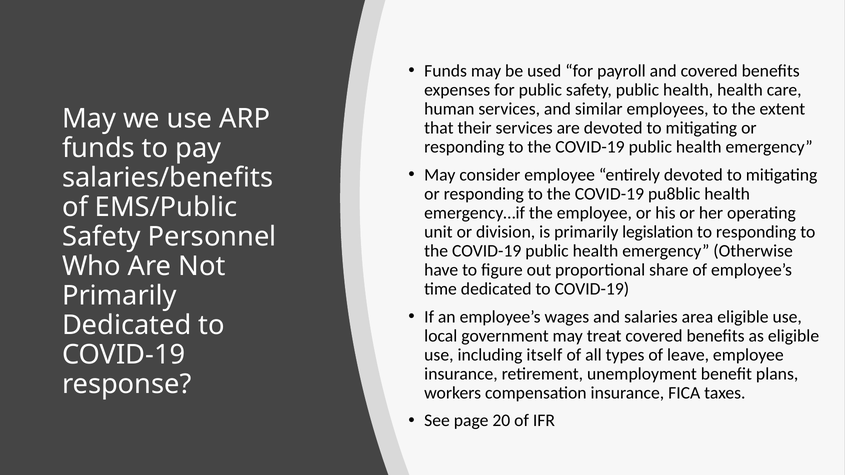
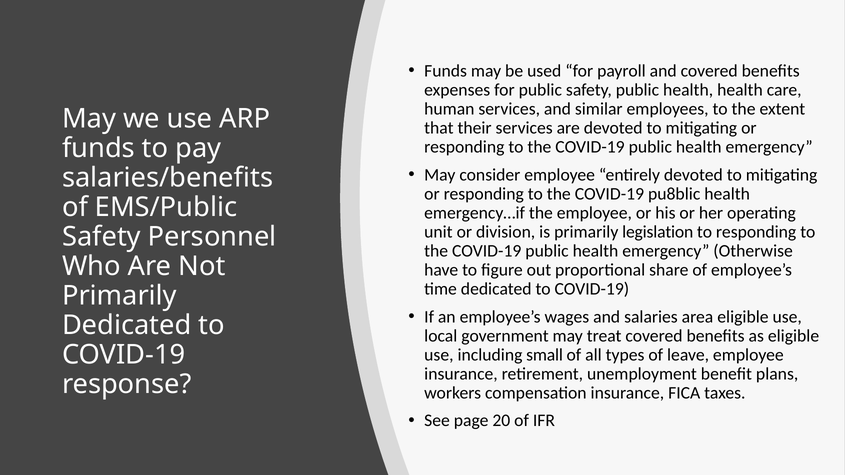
itself: itself -> small (545, 355)
